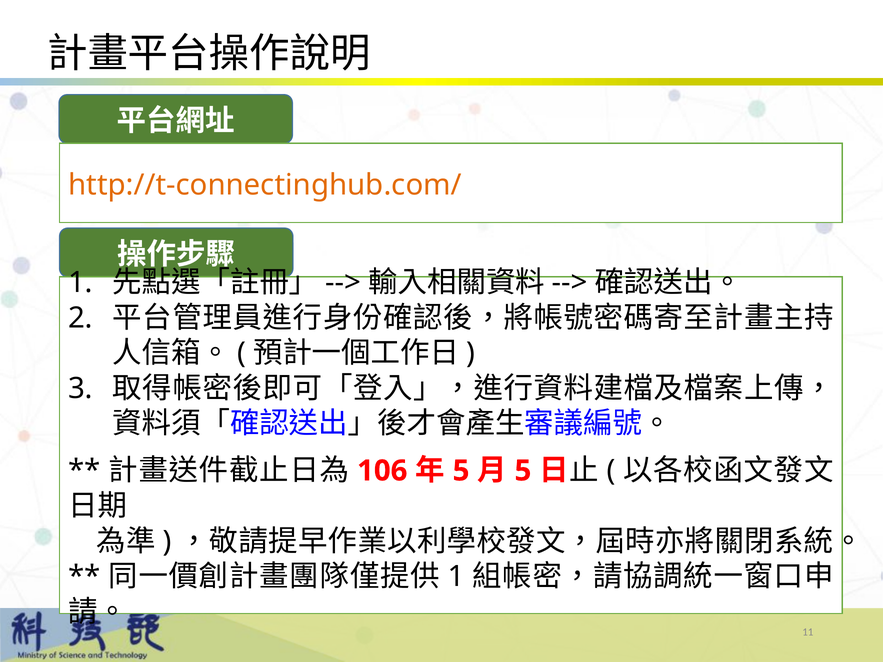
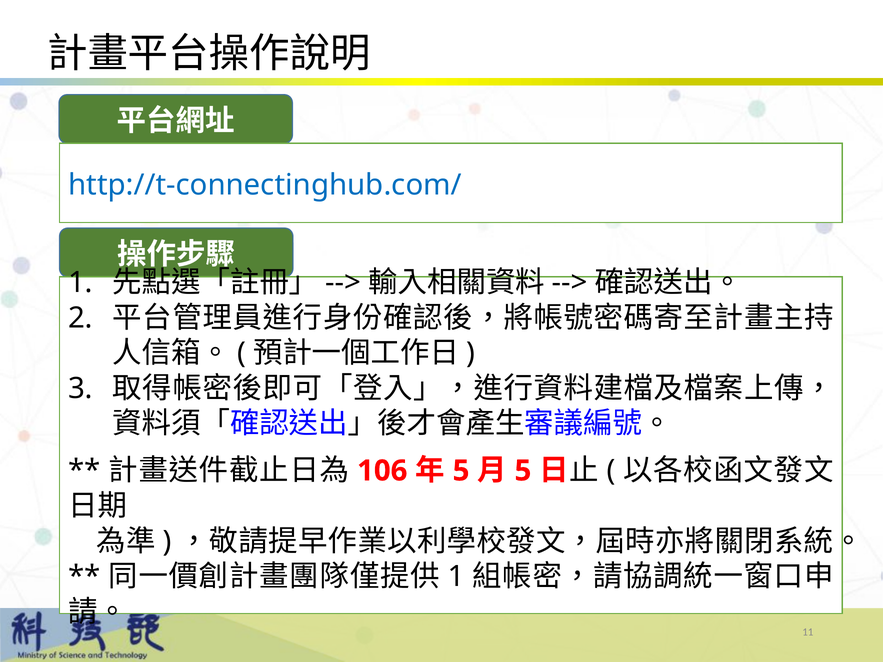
http://t-connectinghub.com/ colour: orange -> blue (265, 185)
